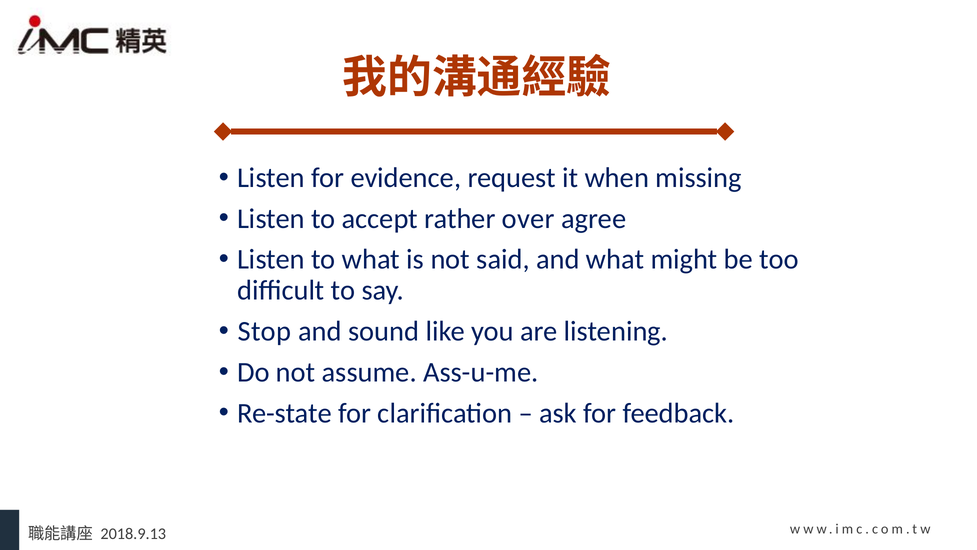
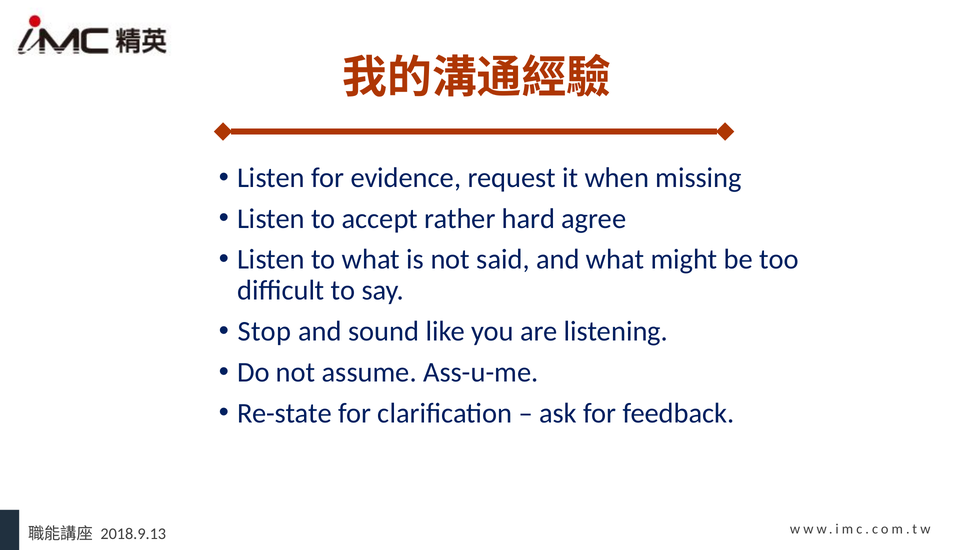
over: over -> hard (529, 218)
